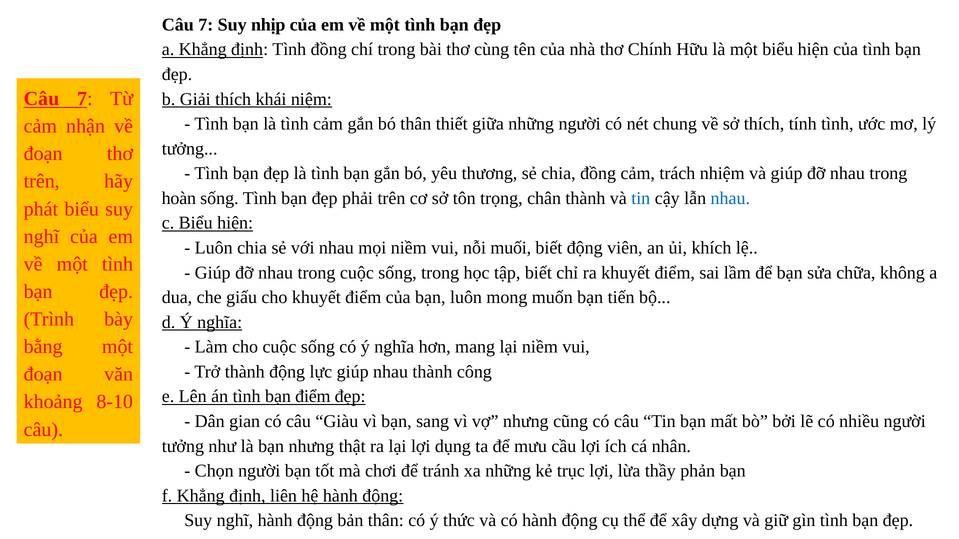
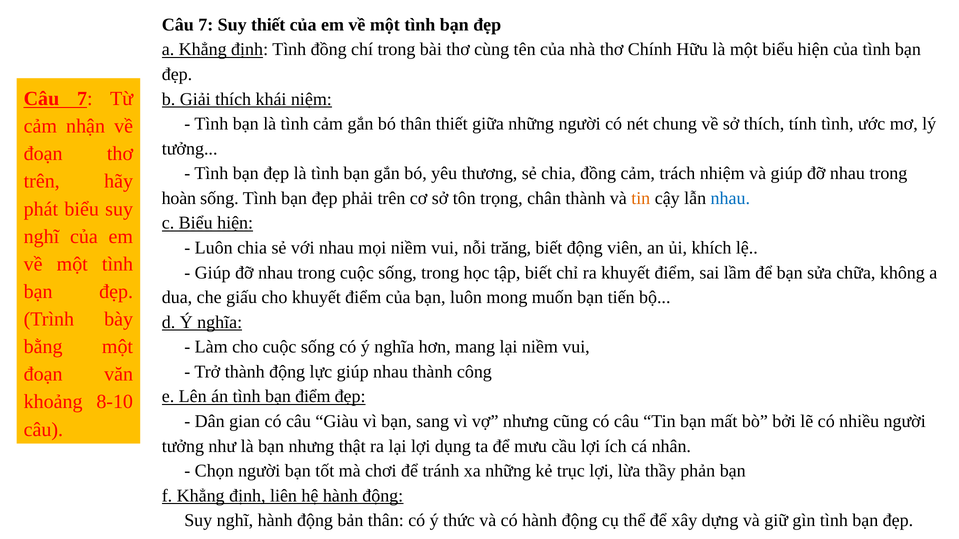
Suy nhịp: nhịp -> thiết (268, 25)
tin colour: blue -> orange (641, 198)
muối: muối -> trăng (511, 248)
